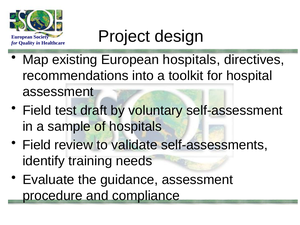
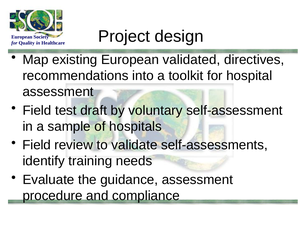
European hospitals: hospitals -> validated (192, 60)
